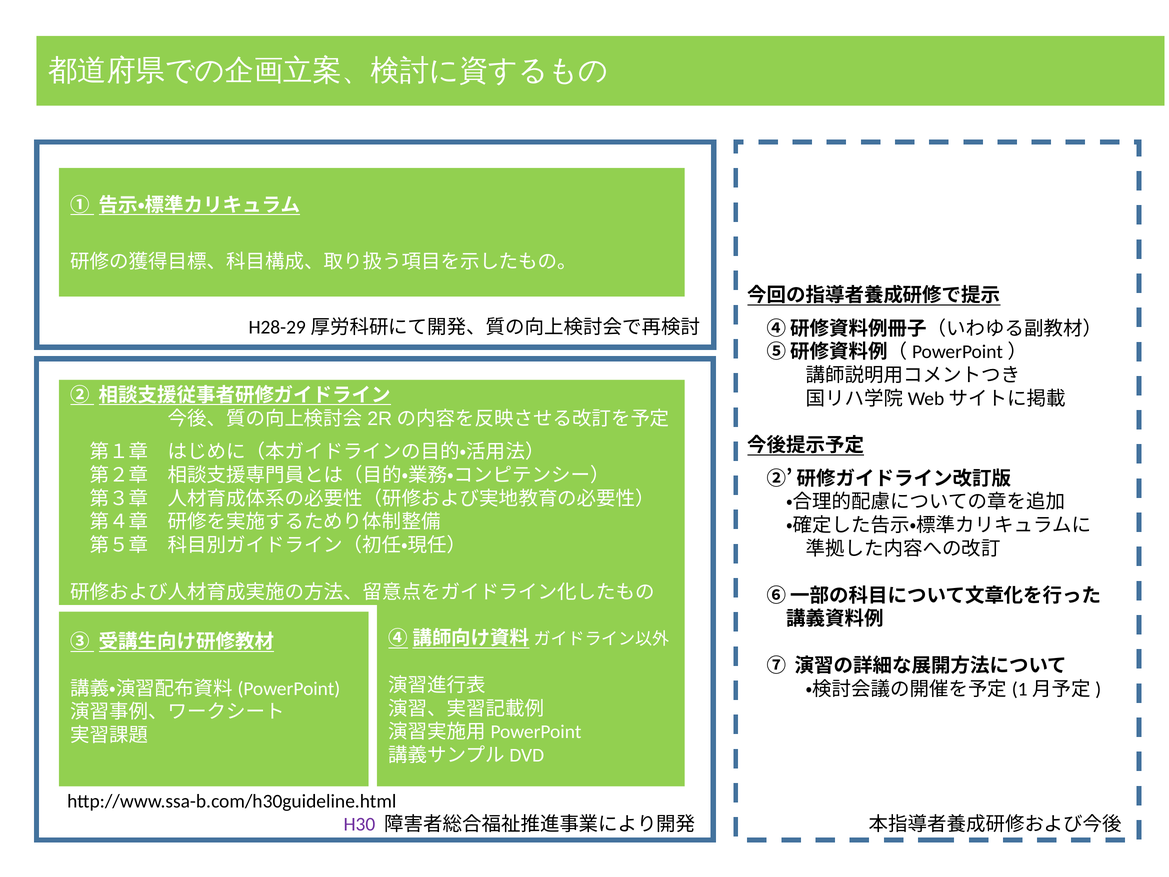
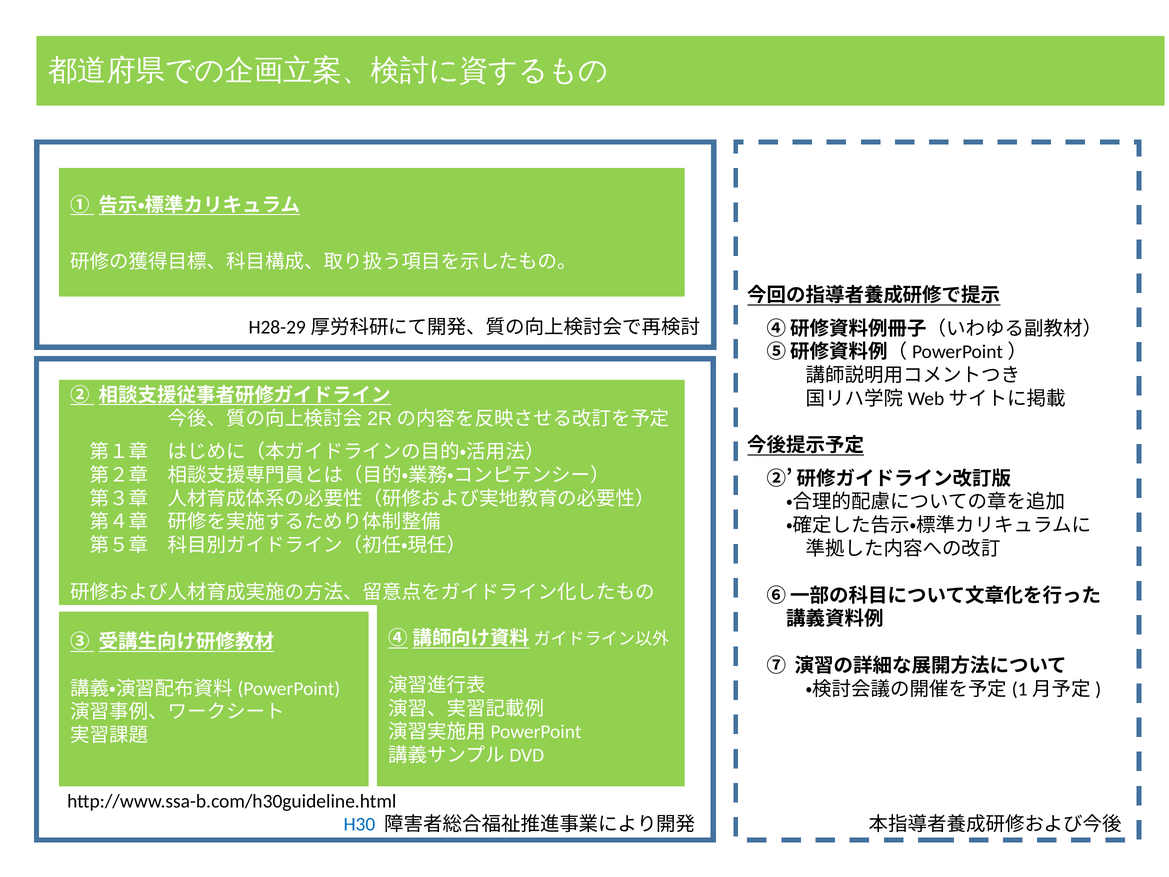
H30 colour: purple -> blue (359, 824)
